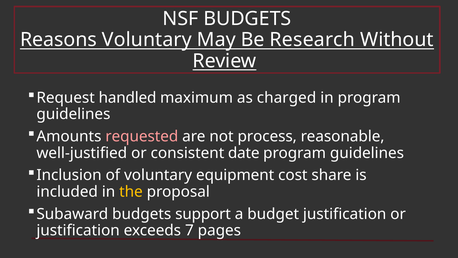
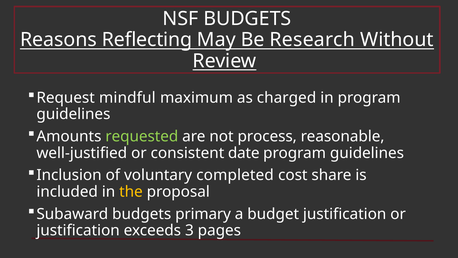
Reasons Voluntary: Voluntary -> Reflecting (147, 40)
handled: handled -> mindful (127, 98)
requested colour: pink -> light green (142, 136)
equipment: equipment -> completed (235, 175)
support: support -> primary (203, 214)
7: 7 -> 3 (189, 230)
